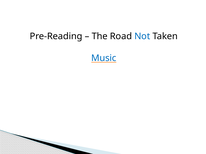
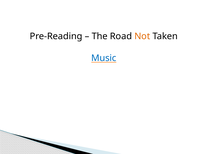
Not colour: blue -> orange (142, 36)
